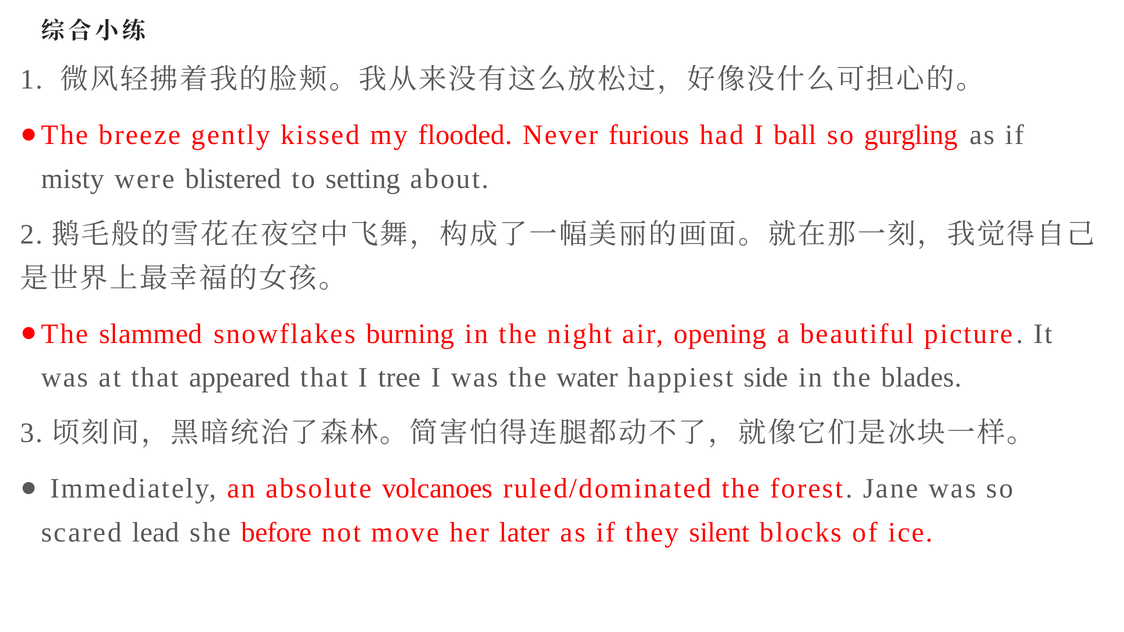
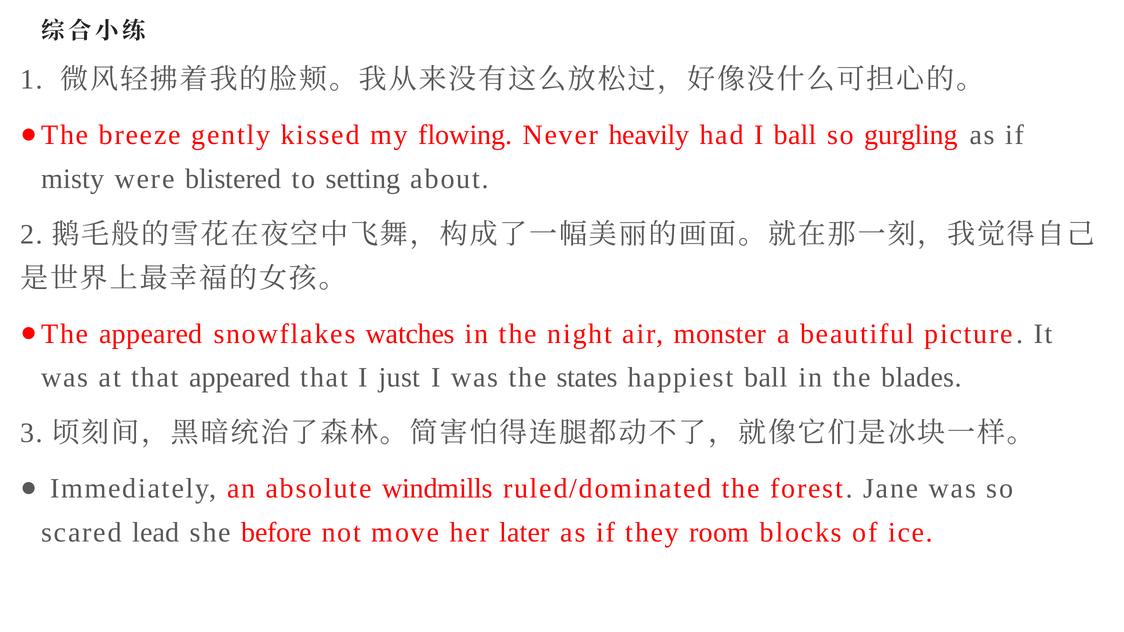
flooded: flooded -> flowing (465, 135)
furious: furious -> heavily (649, 135)
slammed: slammed -> appeared (151, 334)
burning: burning -> watches (410, 334)
opening: opening -> monster (720, 334)
tree: tree -> just (399, 378)
water: water -> states (587, 378)
happiest side: side -> ball (766, 378)
volcanoes: volcanoes -> windmills (437, 489)
silent: silent -> room (719, 533)
